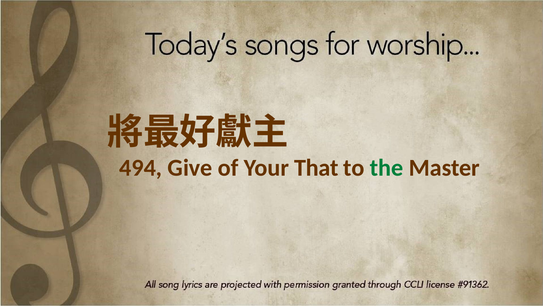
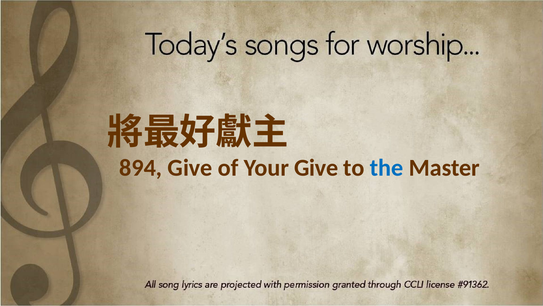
494: 494 -> 894 (141, 168)
Your That: That -> Give (316, 168)
the colour: green -> blue (387, 168)
